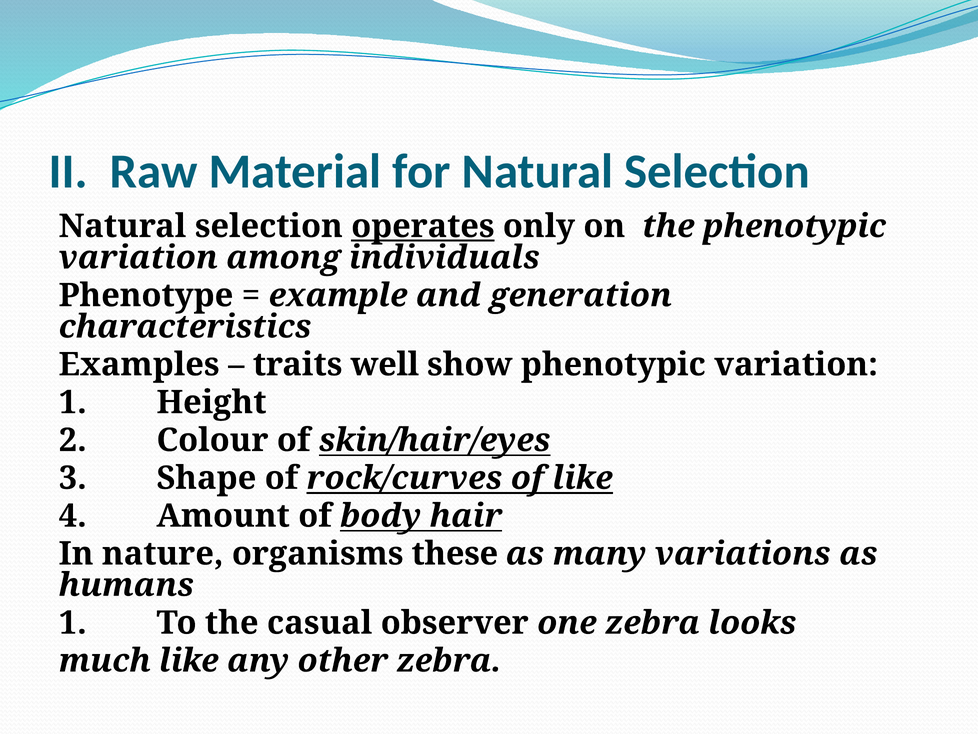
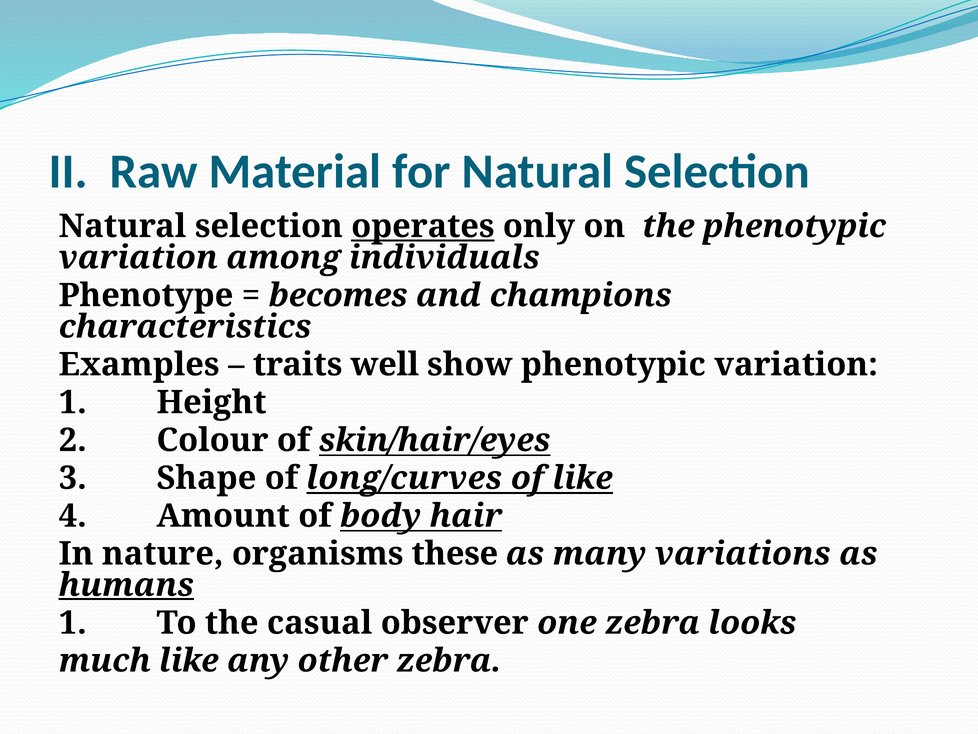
example: example -> becomes (338, 295)
generation: generation -> champions (581, 295)
rock/curves: rock/curves -> long/curves (404, 478)
humans underline: none -> present (126, 585)
